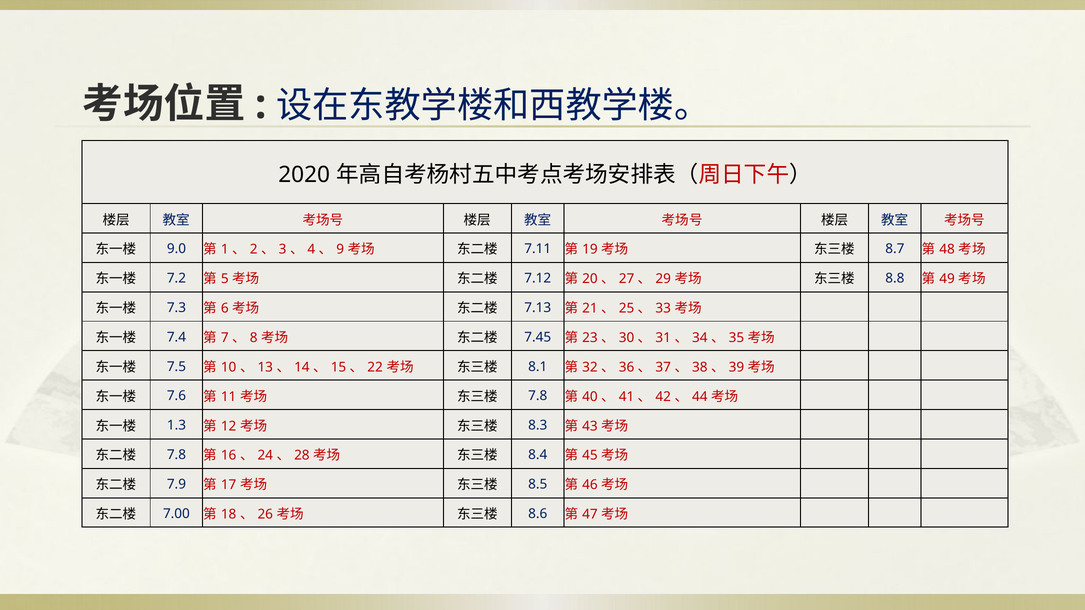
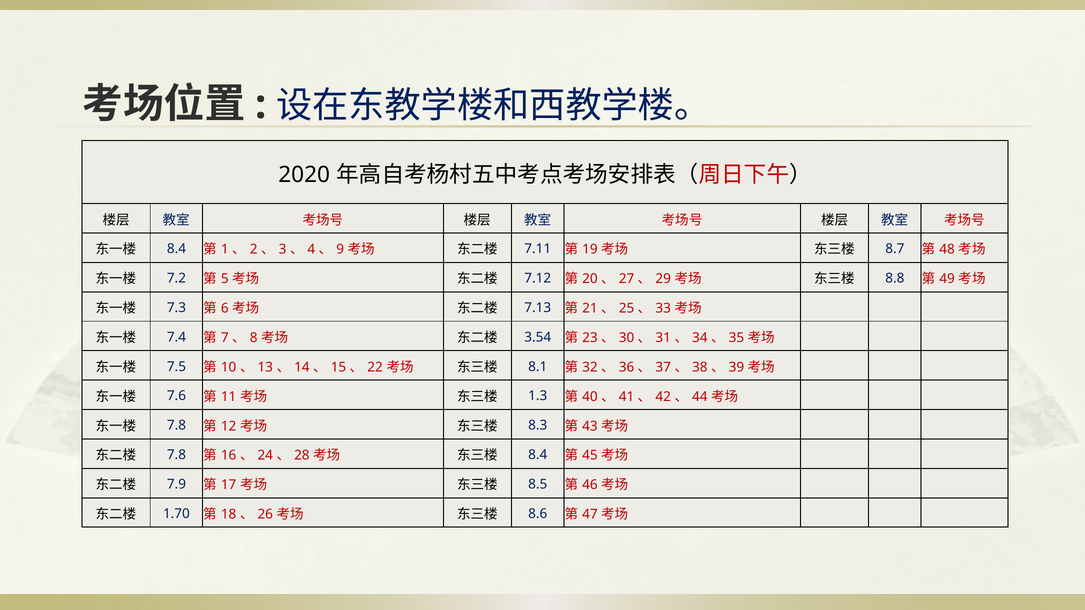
9.0: 9.0 -> 8.4 (176, 249)
7.45: 7.45 -> 3.54 (538, 337)
7.8: 7.8 -> 1.3 (538, 396)
1.3: 1.3 -> 7.8 (176, 426)
7.00: 7.00 -> 1.70 (176, 514)
